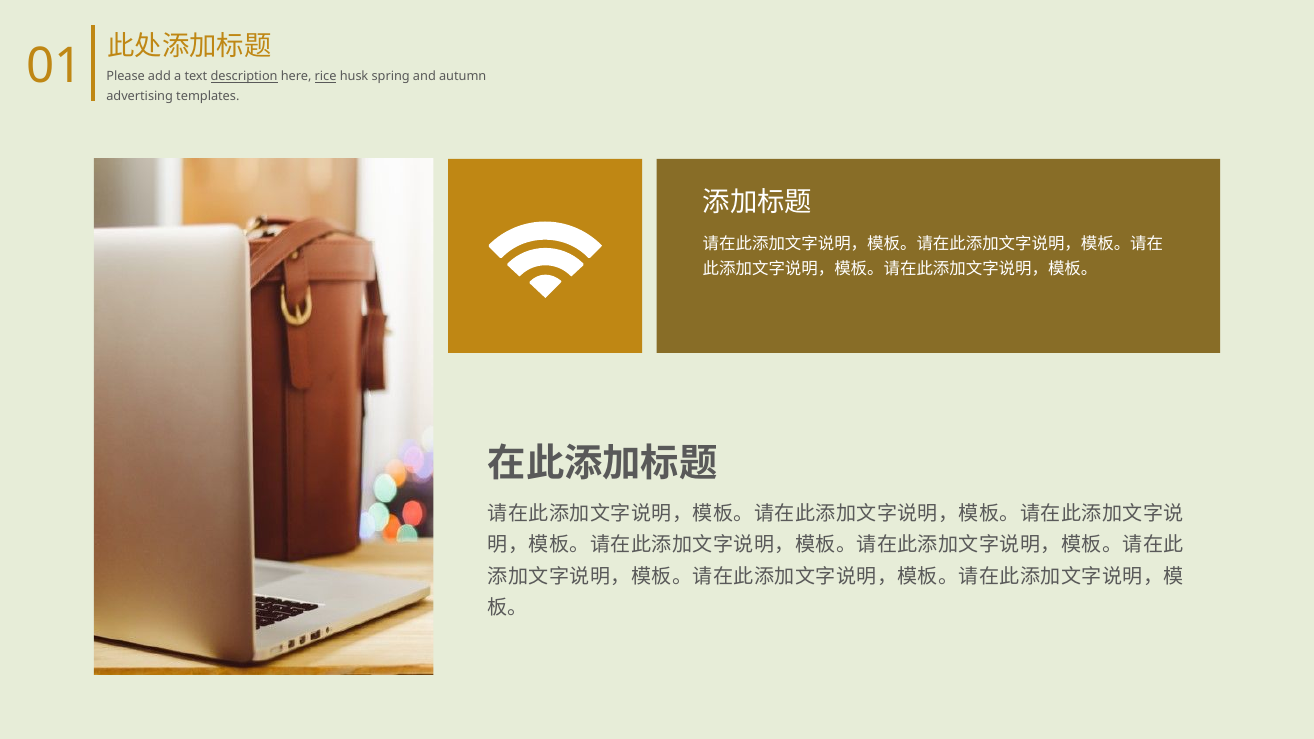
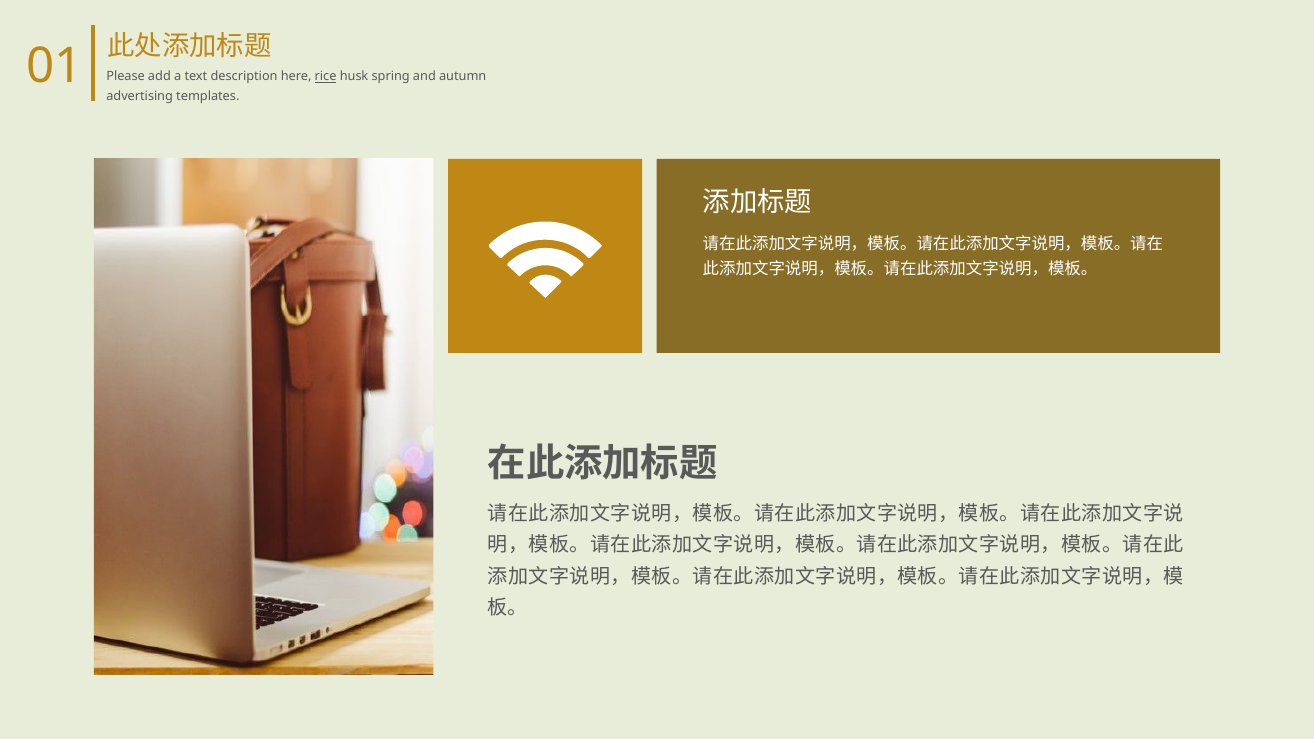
description underline: present -> none (244, 77)
